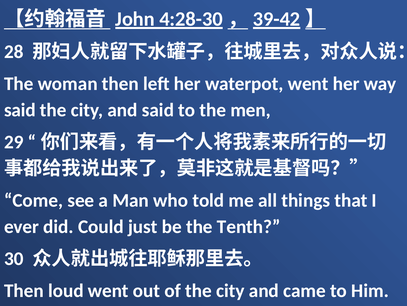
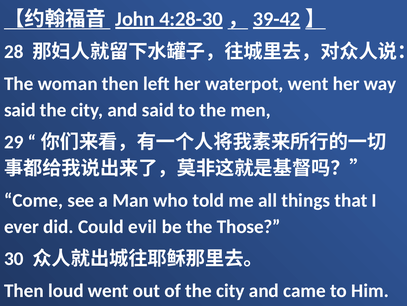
just: just -> evil (143, 226)
Tenth: Tenth -> Those (249, 226)
